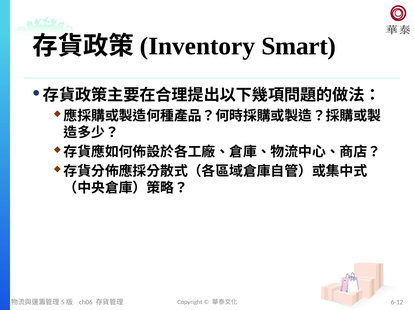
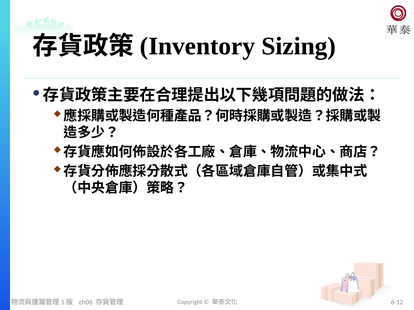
Smart: Smart -> Sizing (299, 46)
